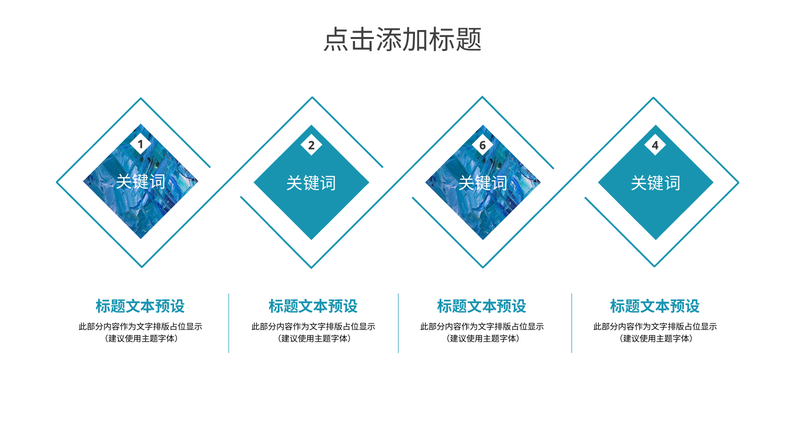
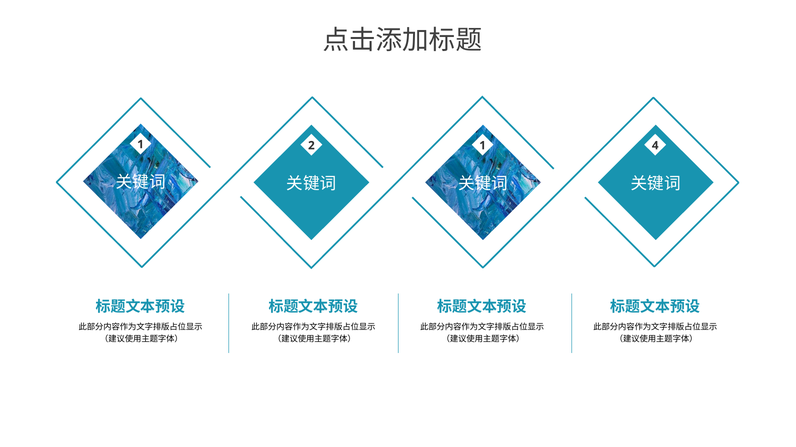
2 6: 6 -> 1 (483, 146)
